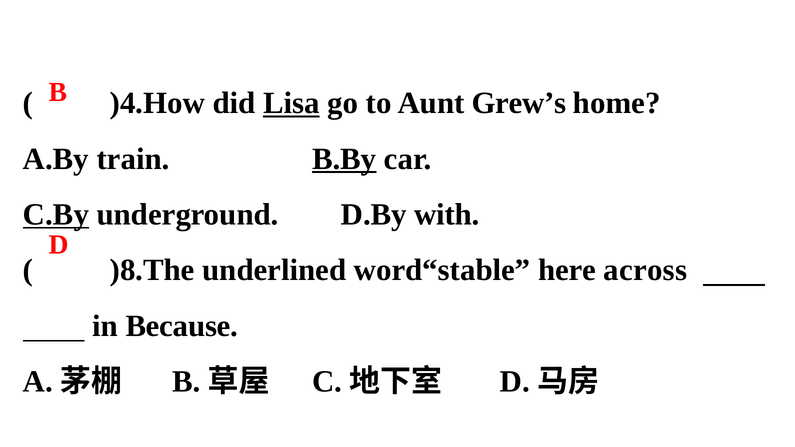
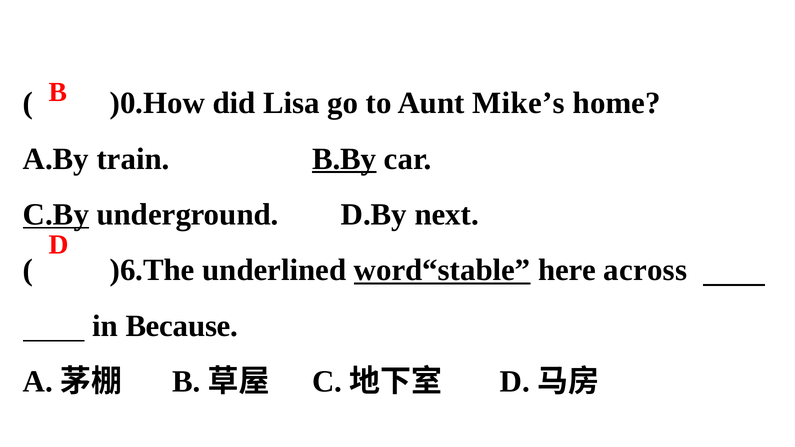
)4.How: )4.How -> )0.How (157, 103)
Lisa underline: present -> none (291, 103)
Grew’s: Grew’s -> Mike’s (519, 103)
with: with -> next (447, 215)
)8.The: )8.The -> )6.The (152, 270)
word“stable underline: none -> present (442, 270)
